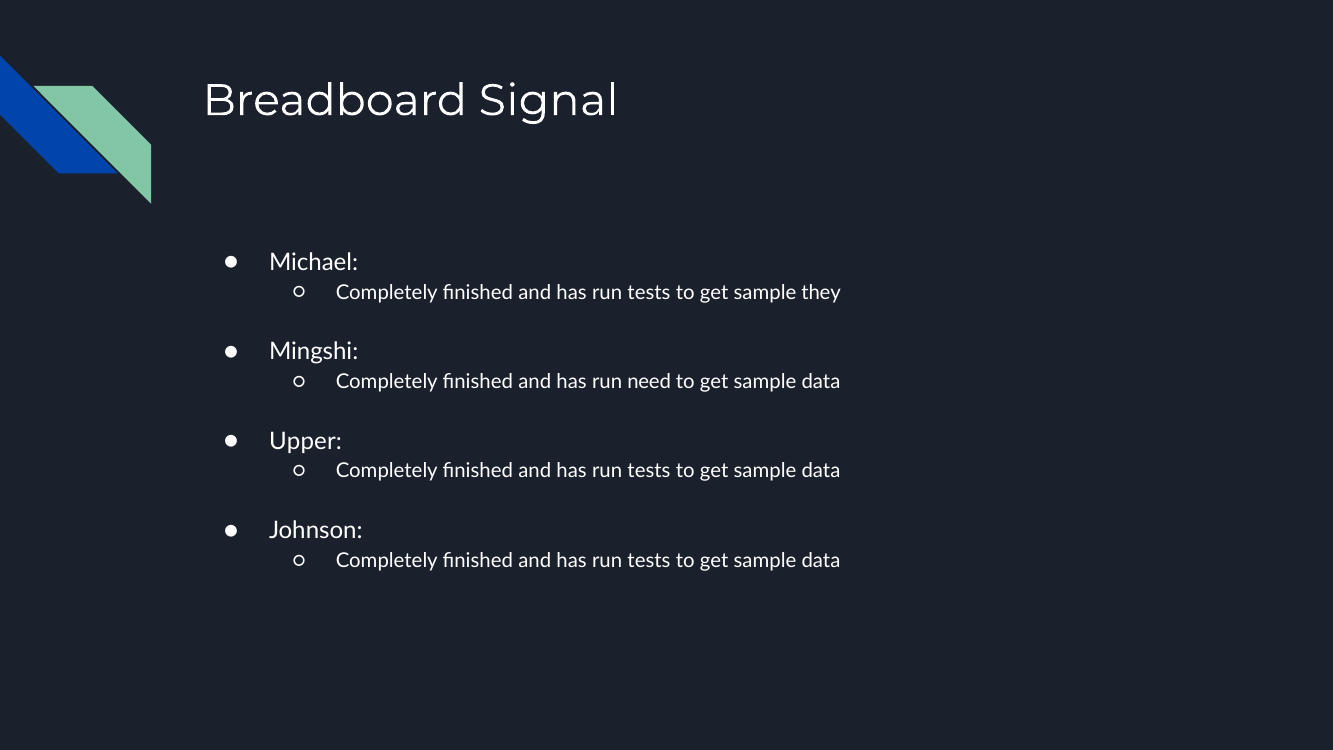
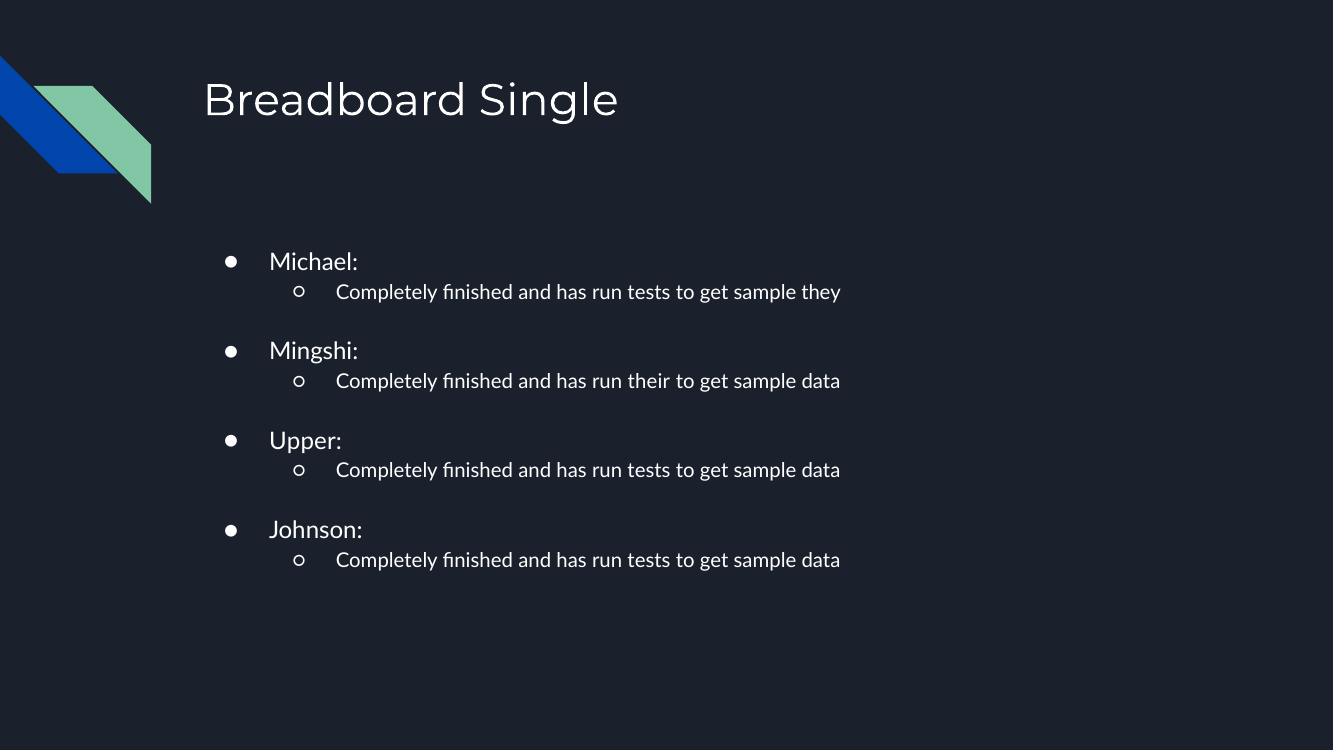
Signal: Signal -> Single (549, 101)
need: need -> their (649, 382)
